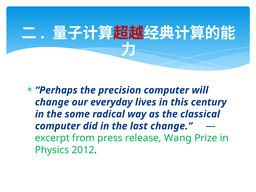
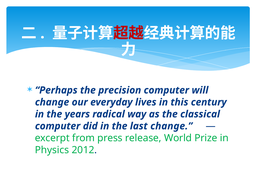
some: some -> years (77, 114)
Wang: Wang -> World (178, 138)
